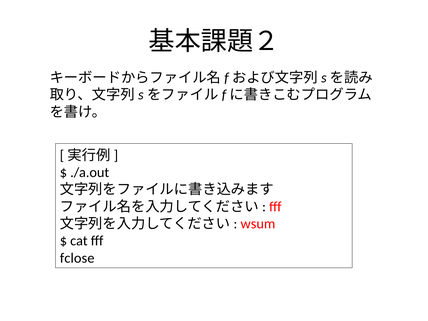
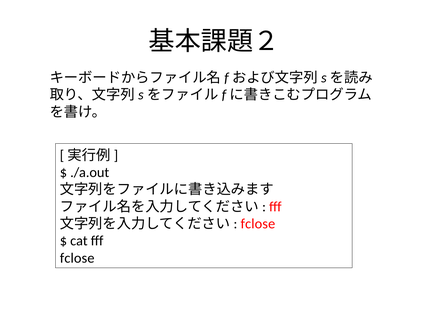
wsum: wsum -> fclose (258, 224)
